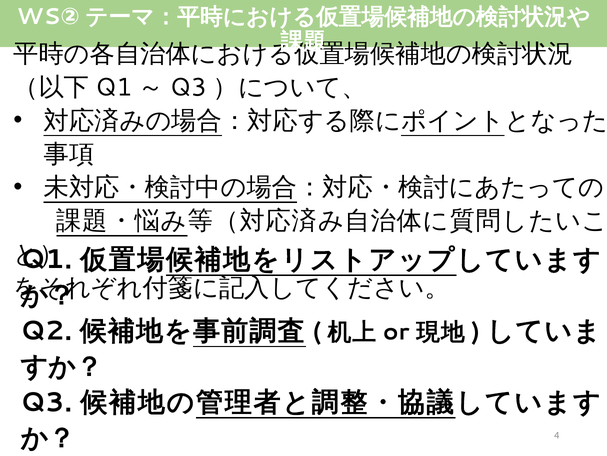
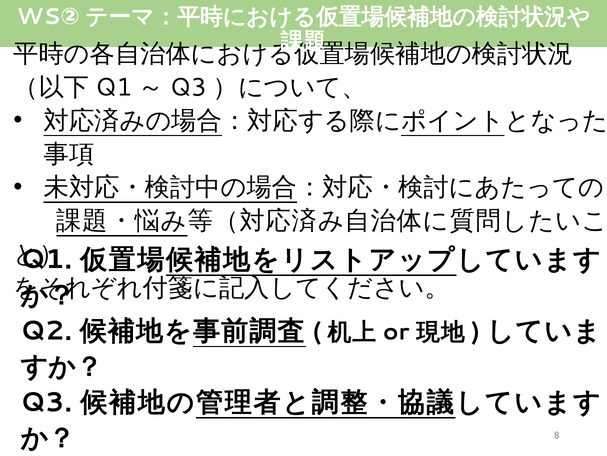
4: 4 -> 8 (557, 435)
